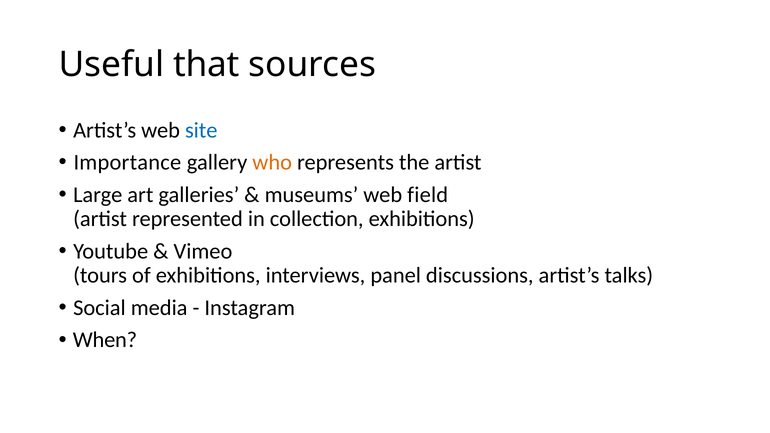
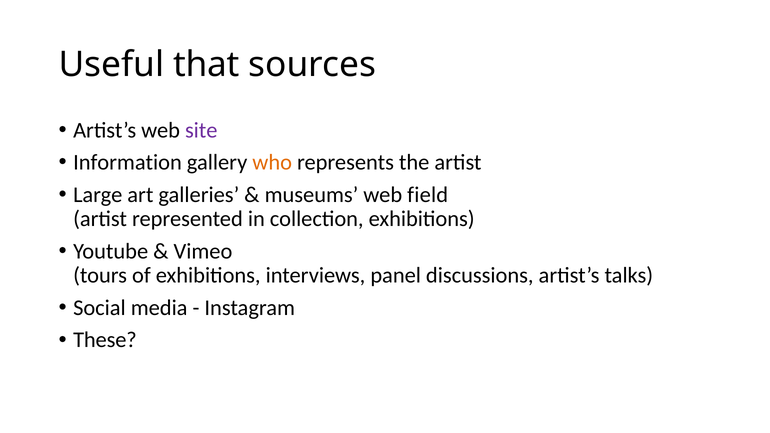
site colour: blue -> purple (201, 130)
Importance: Importance -> Information (127, 162)
When: When -> These (105, 340)
